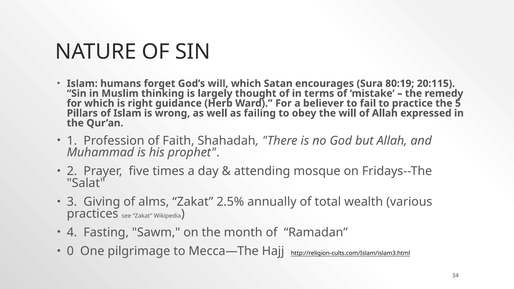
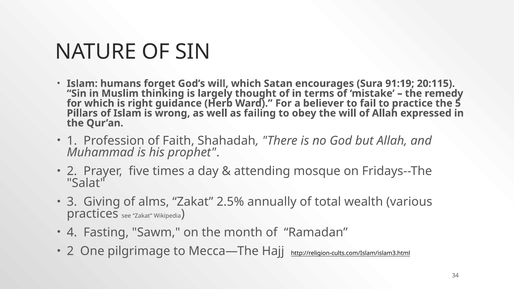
80:19: 80:19 -> 91:19 (400, 84)
0: 0 -> 2 (70, 251)
